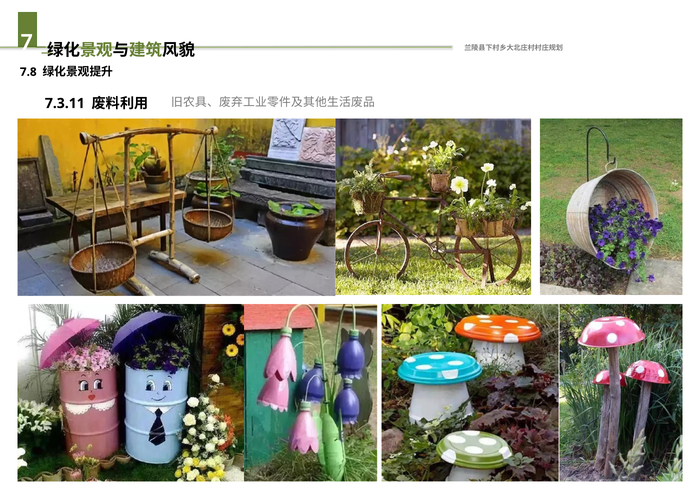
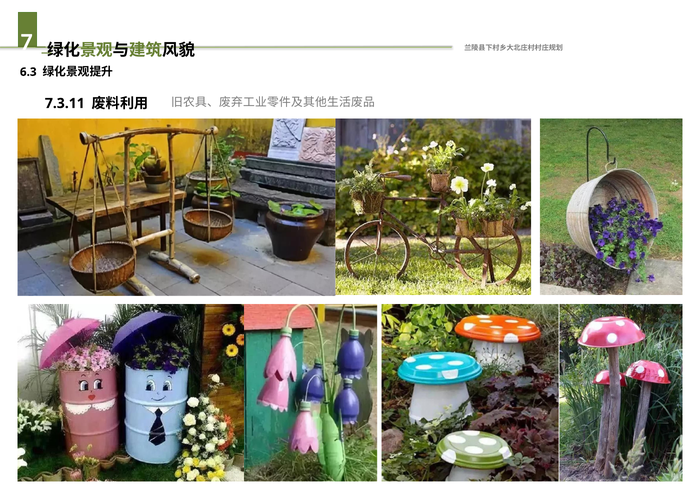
7.8: 7.8 -> 6.3 (28, 72)
